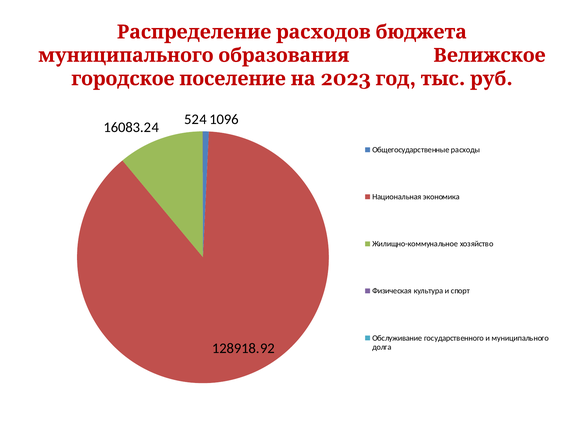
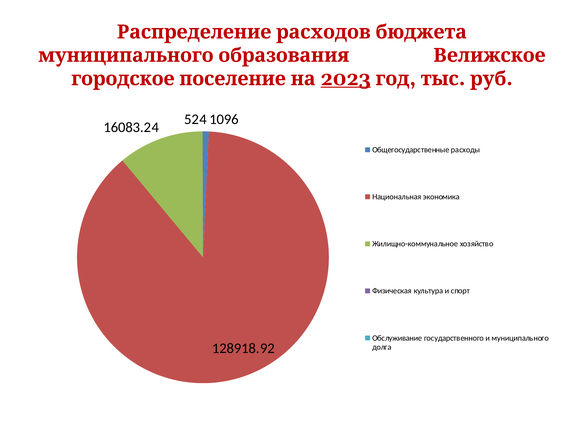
2023 underline: none -> present (346, 79)
